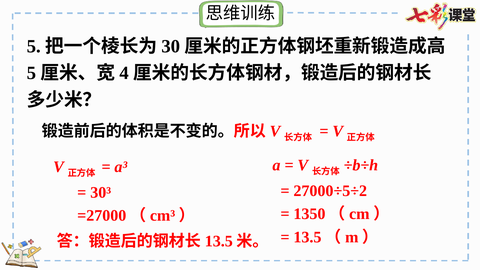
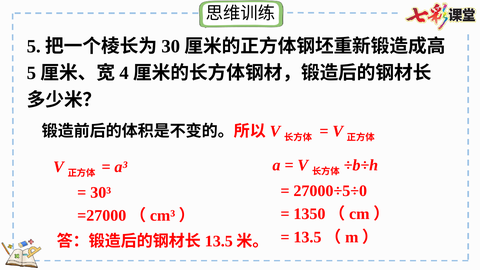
27000÷5÷2: 27000÷5÷2 -> 27000÷5÷0 (330, 191)
